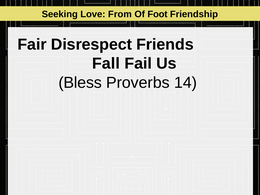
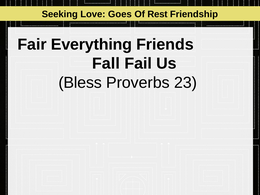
From: From -> Goes (120, 14)
Foot: Foot -> Rest (157, 14)
Disrespect: Disrespect -> Everything (91, 44)
14: 14 -> 23 (186, 83)
